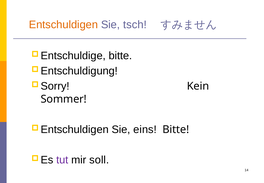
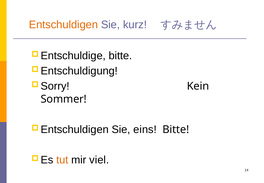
tsch: tsch -> kurz (135, 25)
tut colour: purple -> orange (62, 160)
soll: soll -> viel (99, 160)
